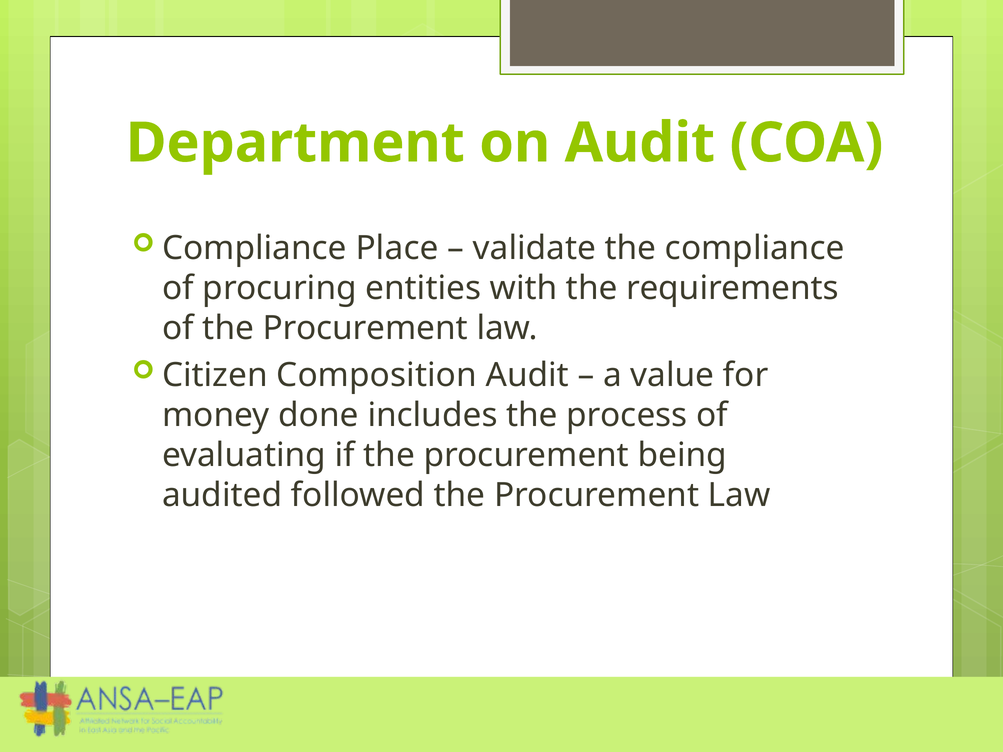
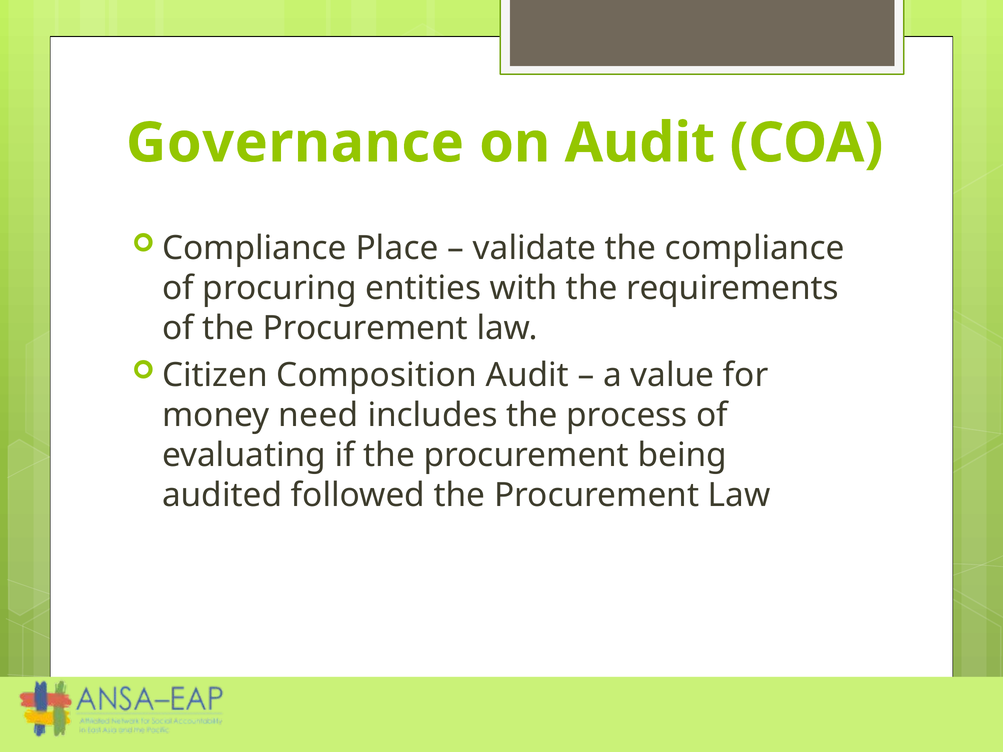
Department: Department -> Governance (295, 143)
done: done -> need (318, 415)
